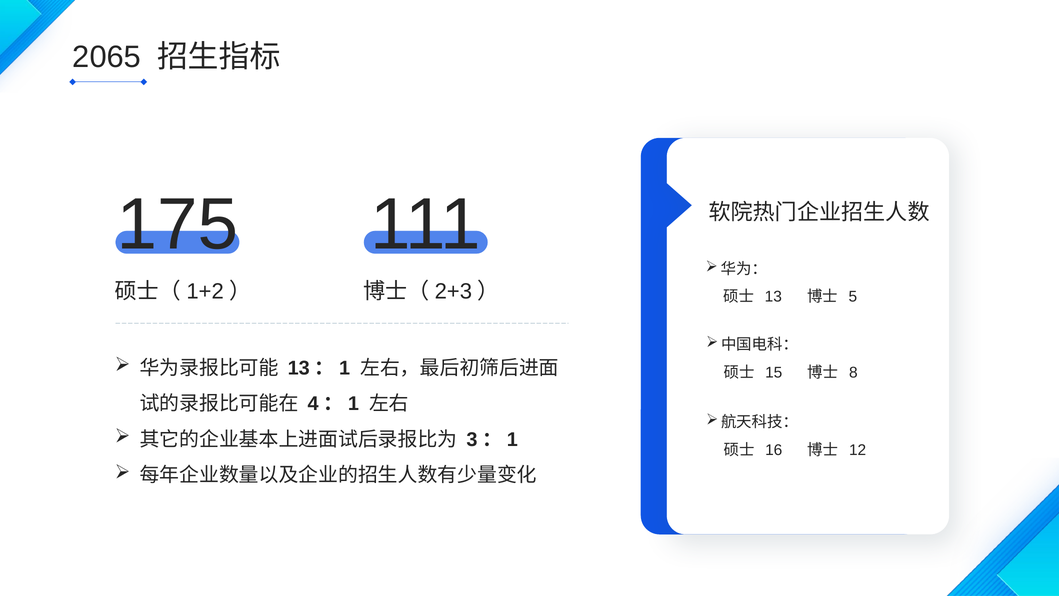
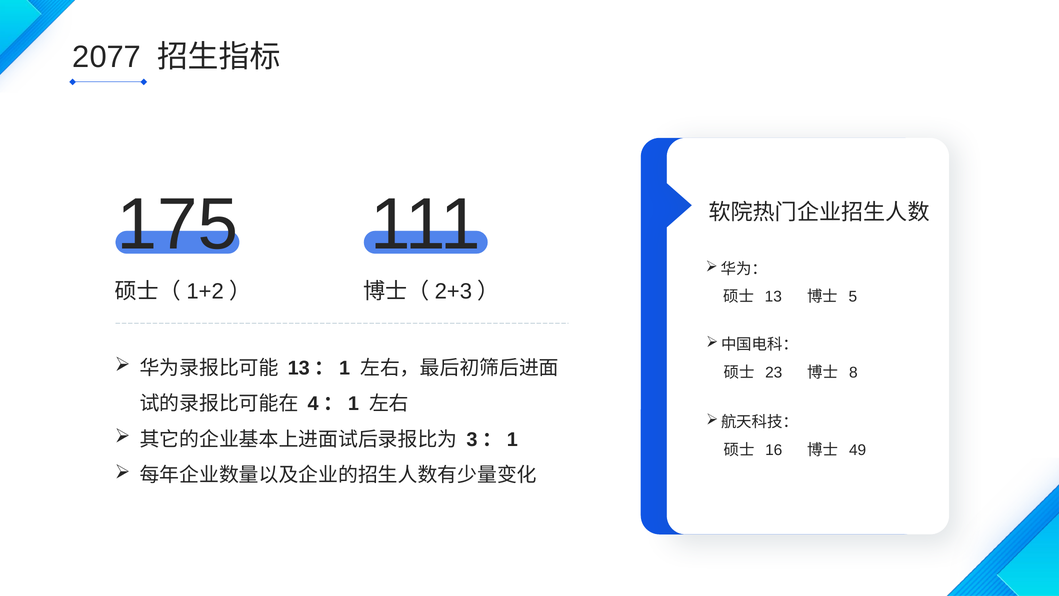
2065: 2065 -> 2077 (107, 57)
15: 15 -> 23 (774, 372)
12: 12 -> 49 (858, 450)
